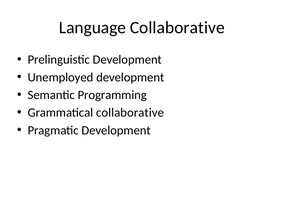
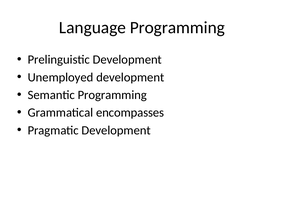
Language Collaborative: Collaborative -> Programming (177, 27)
Grammatical collaborative: collaborative -> encompasses (130, 113)
